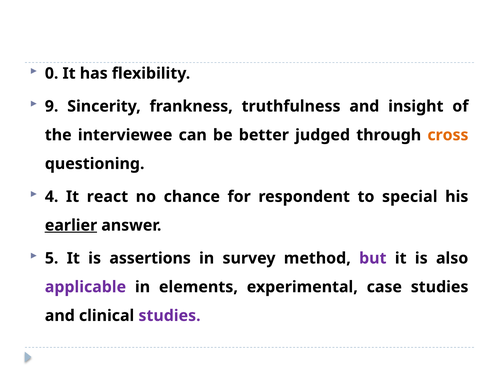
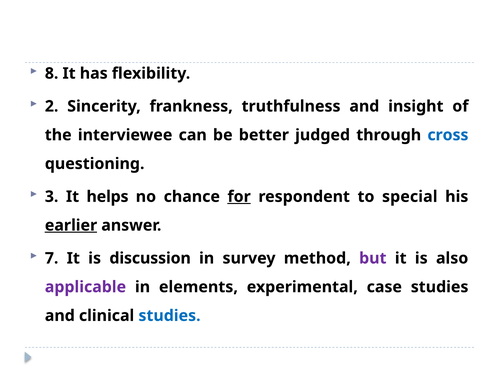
0: 0 -> 8 (52, 73)
9: 9 -> 2 (52, 106)
cross colour: orange -> blue (448, 135)
4: 4 -> 3 (52, 196)
react: react -> helps (108, 196)
for underline: none -> present (239, 196)
5: 5 -> 7 (52, 258)
assertions: assertions -> discussion (150, 258)
studies colour: purple -> blue (170, 315)
